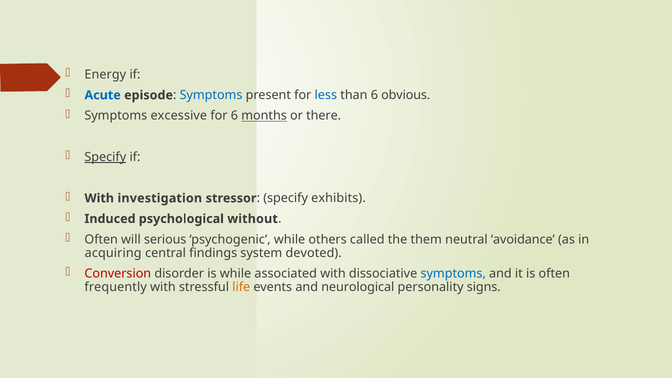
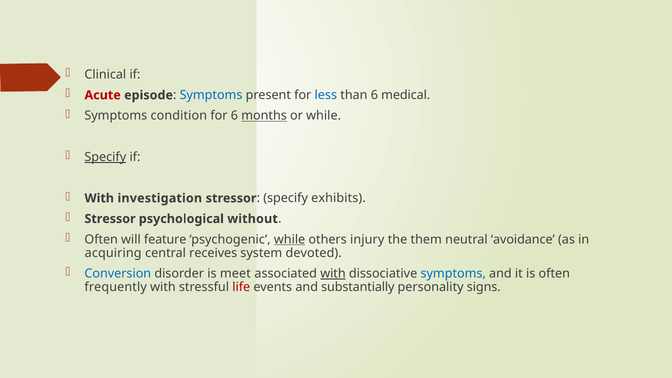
Energy: Energy -> Clinical (105, 75)
Acute colour: blue -> red (103, 95)
obvious: obvious -> medical (406, 95)
excessive: excessive -> condition (179, 116)
or there: there -> while (324, 116)
Induced: Induced -> Stressor (110, 219)
serious: serious -> feature (165, 239)
while underline: none -> present (290, 239)
called: called -> injury (367, 239)
findings: findings -> receives (213, 253)
Conversion colour: red -> blue (118, 274)
is while: while -> meet (235, 274)
with underline: none -> present (333, 274)
life colour: orange -> red (241, 287)
neurological: neurological -> substantially (358, 287)
